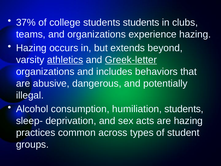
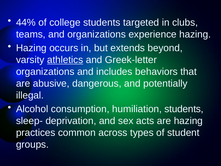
37%: 37% -> 44% (26, 22)
students students: students -> targeted (141, 22)
Greek-letter underline: present -> none (131, 60)
